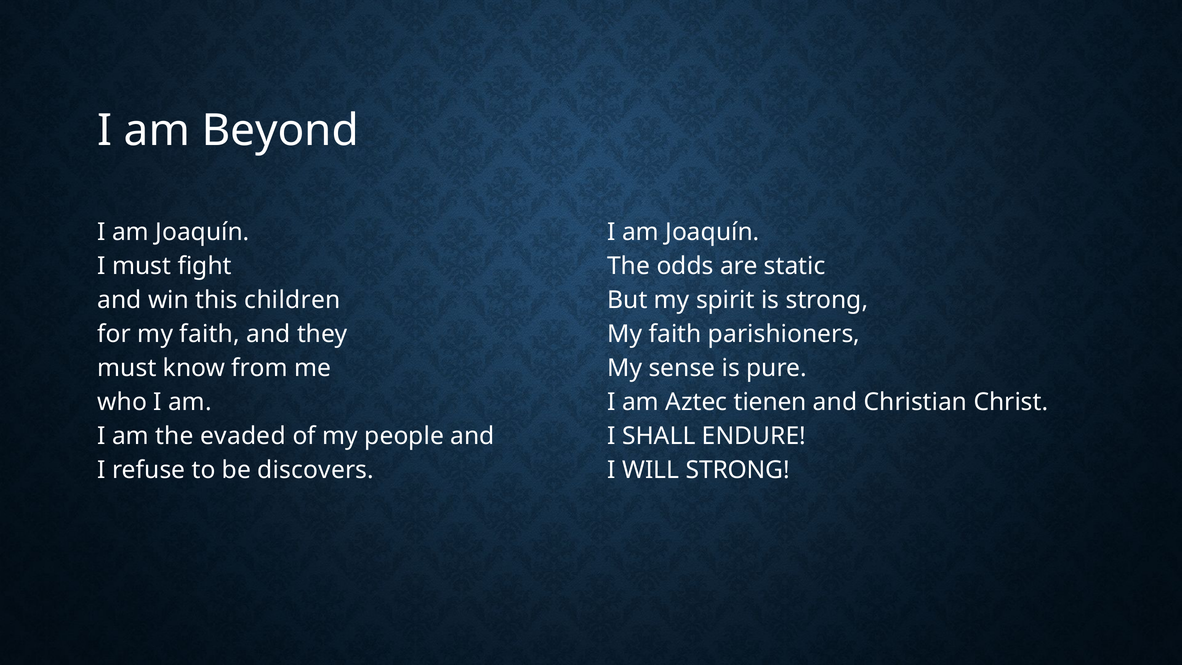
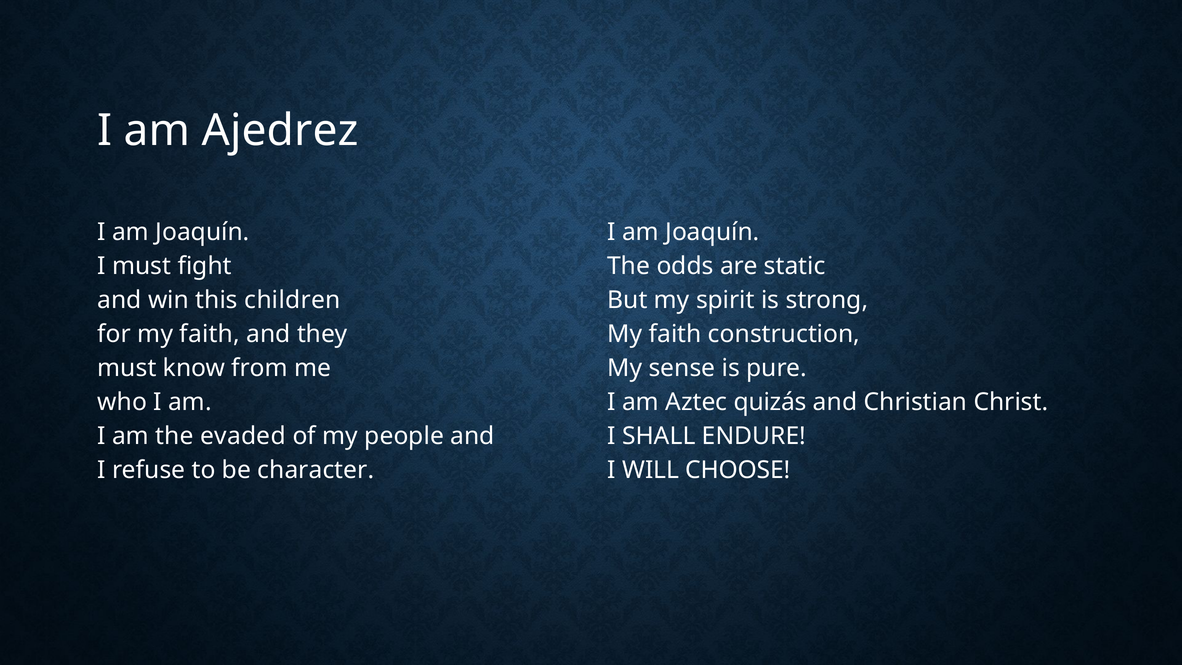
Beyond: Beyond -> Ajedrez (280, 130)
parishioners: parishioners -> construction (784, 334)
tienen: tienen -> quizás (770, 402)
discovers: discovers -> character (316, 470)
WILL STRONG: STRONG -> CHOOSE (738, 470)
